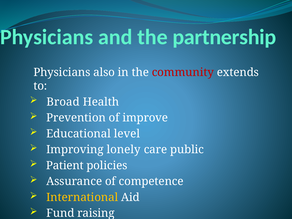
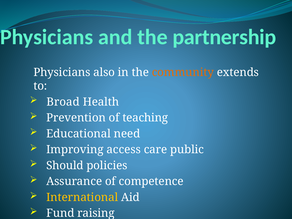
community colour: red -> orange (183, 72)
improve: improve -> teaching (145, 118)
level: level -> need (127, 134)
lonely: lonely -> access (124, 150)
Patient: Patient -> Should (65, 165)
